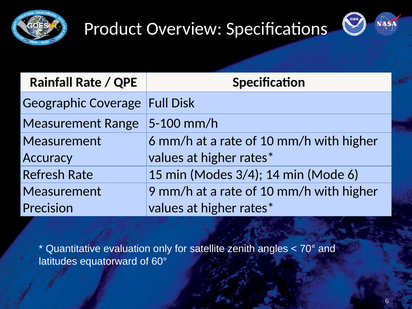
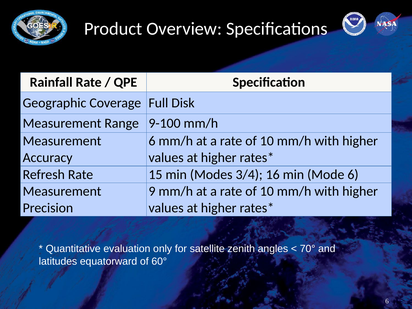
5-100: 5-100 -> 9-100 (165, 123)
14: 14 -> 16 (273, 175)
